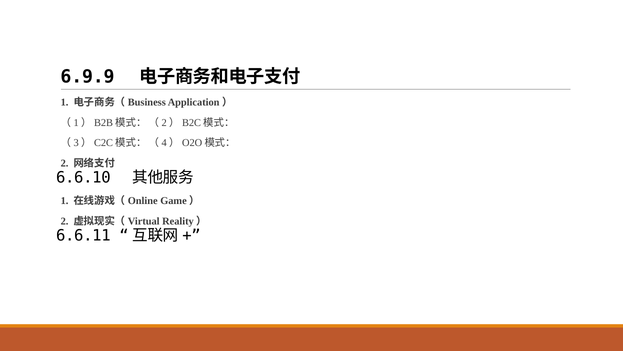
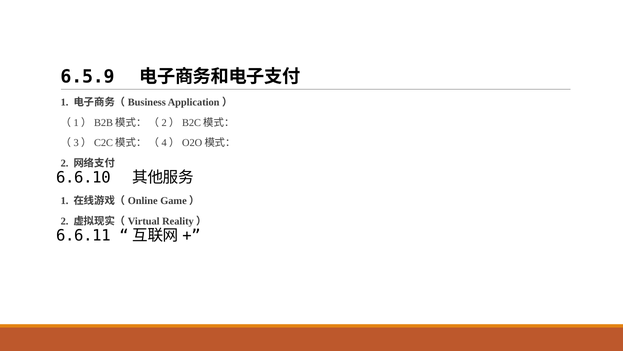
6.9.9: 6.9.9 -> 6.5.9 (87, 77)
